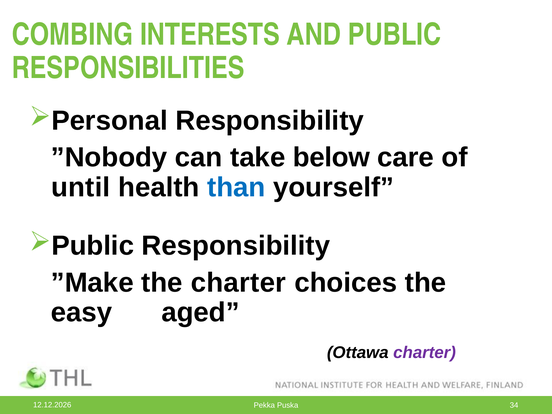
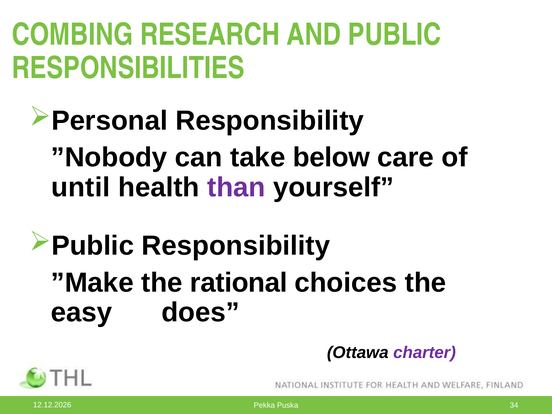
INTERESTS: INTERESTS -> RESEARCH (210, 35)
than colour: blue -> purple (236, 187)
the charter: charter -> rational (239, 283)
aged: aged -> does (200, 312)
